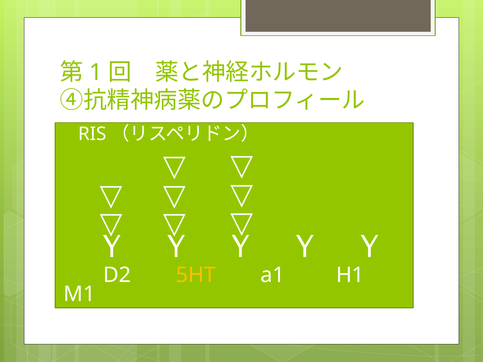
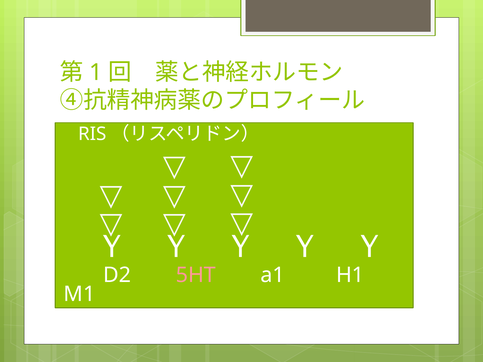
5HT colour: yellow -> pink (196, 275)
